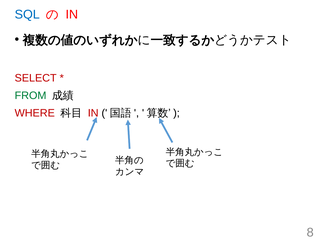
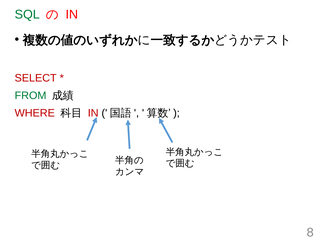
SQL colour: blue -> green (27, 15)
